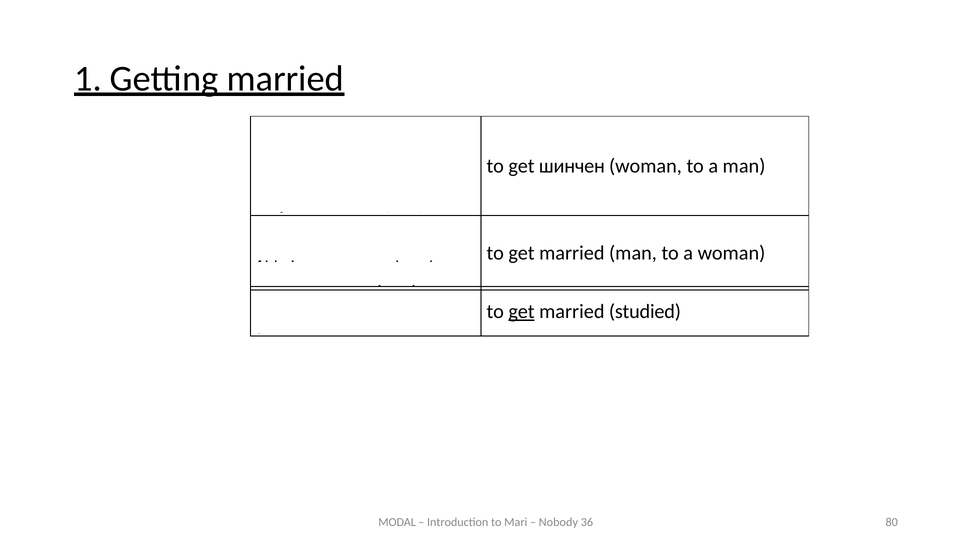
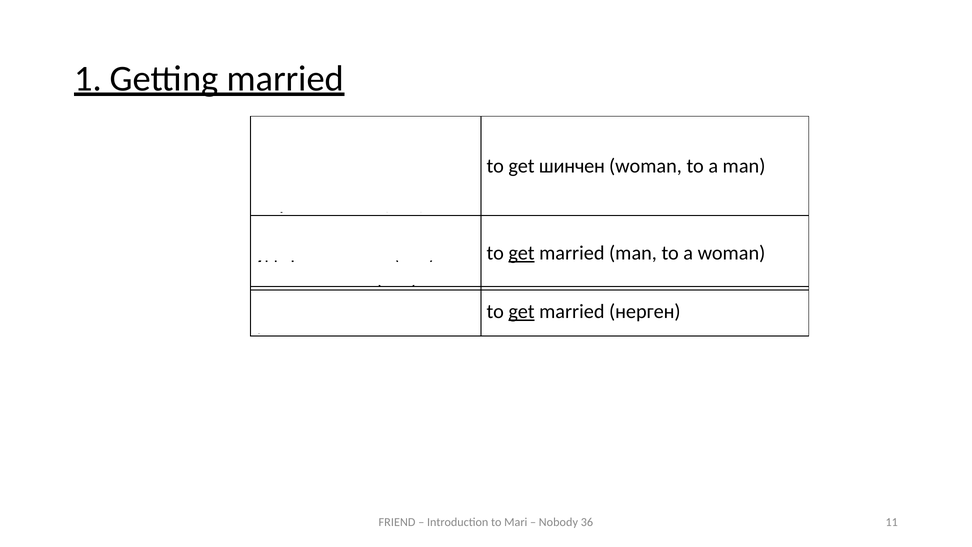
get underline: none -> present (522, 253)
studied: studied -> нерген (645, 311)
MODAL: MODAL -> FRIEND (397, 522)
80: 80 -> 11 (892, 522)
